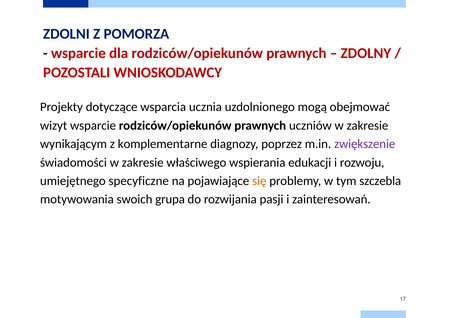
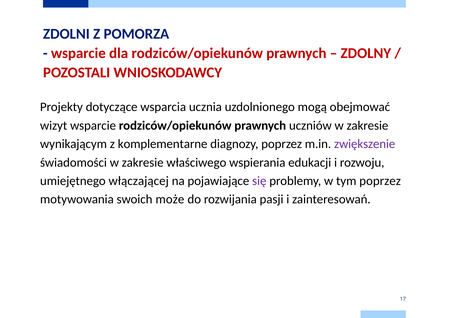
specyficzne: specyficzne -> włączającej (139, 181)
się colour: orange -> purple (259, 181)
tym szczebla: szczebla -> poprzez (380, 181)
grupa: grupa -> może (170, 199)
